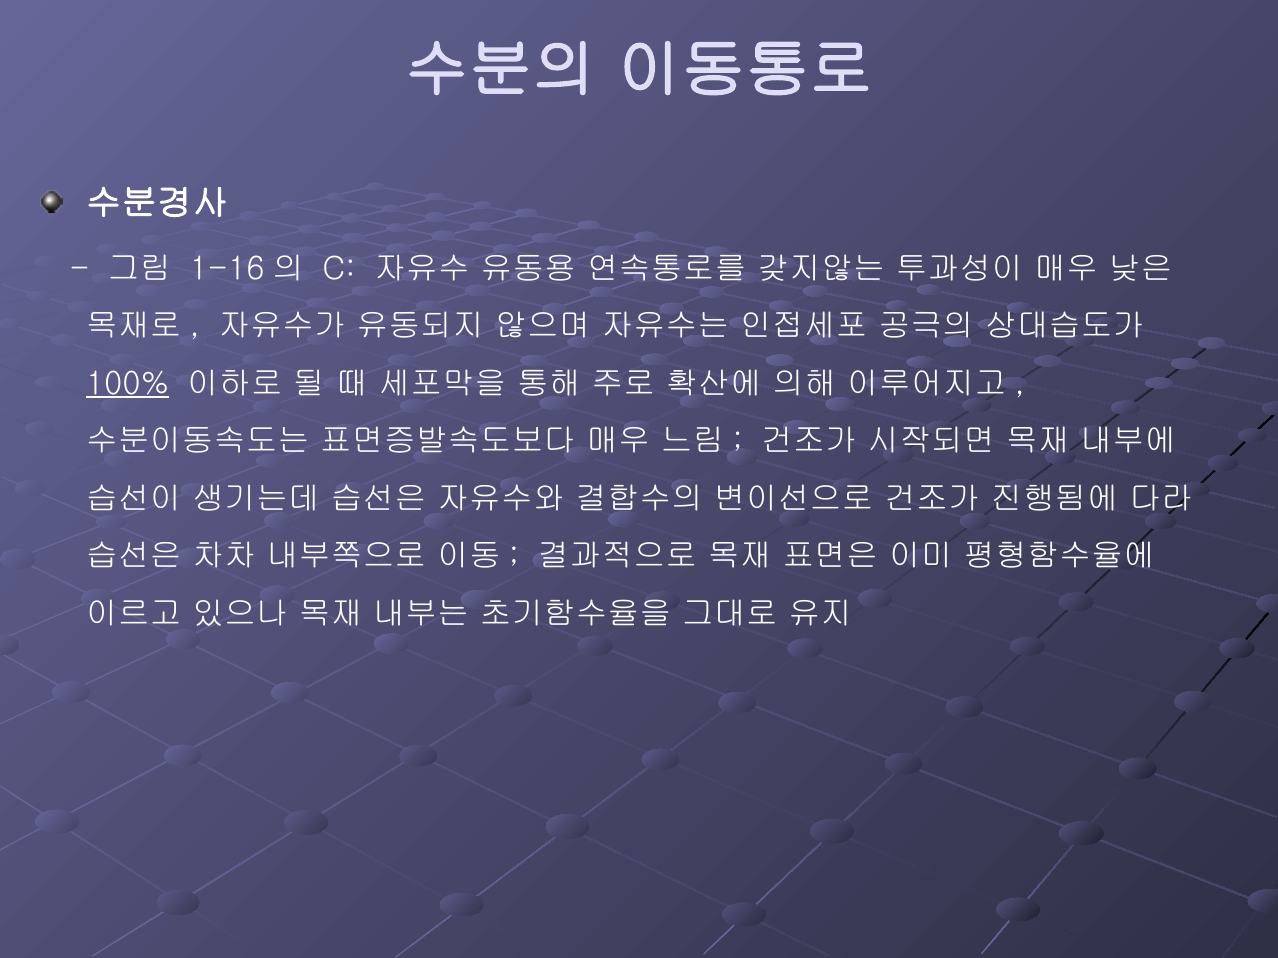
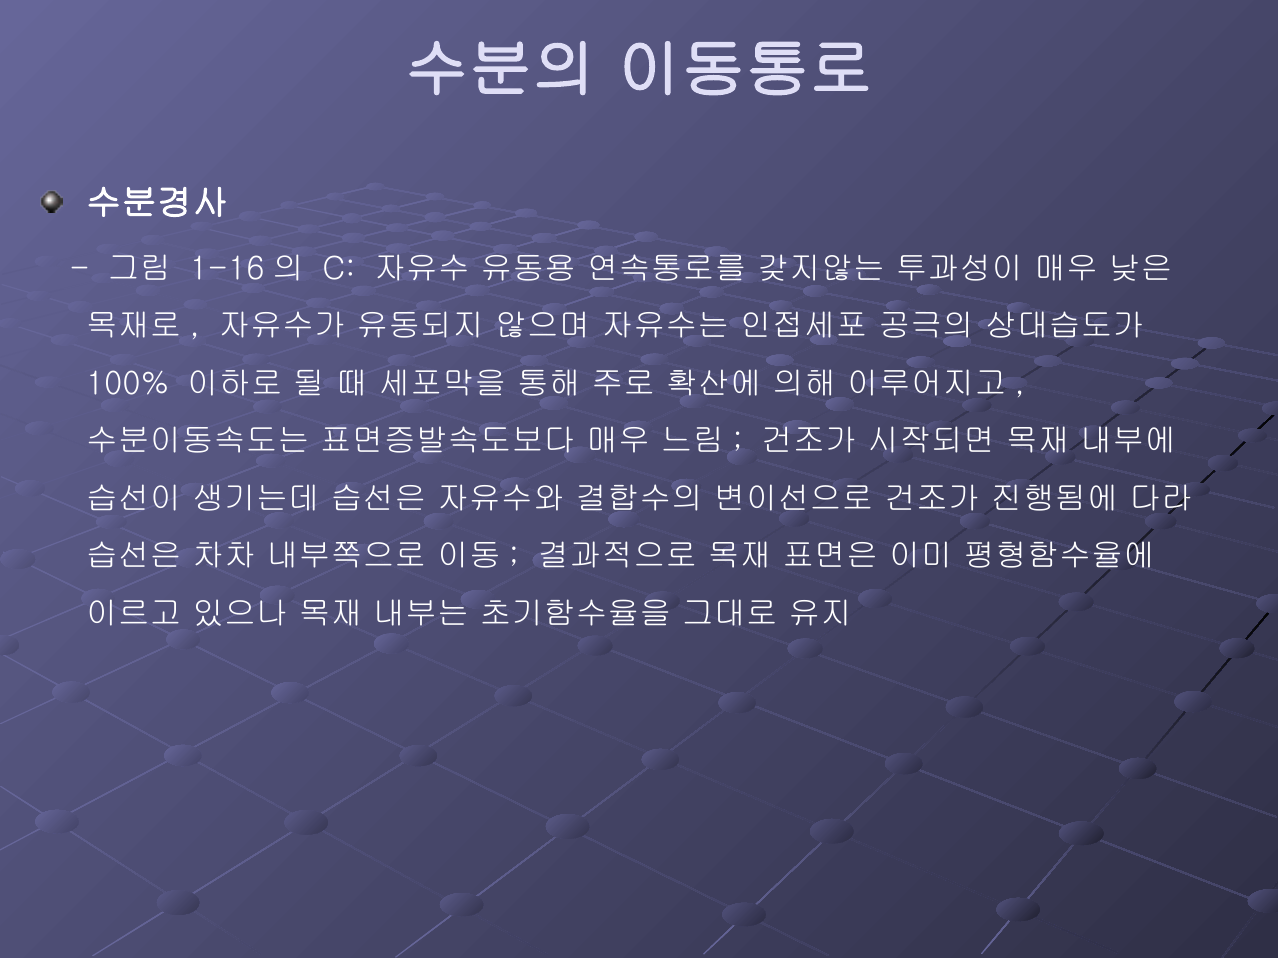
100% underline: present -> none (127, 384)
